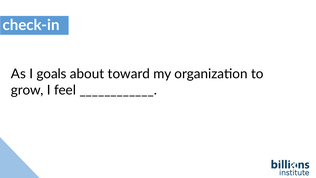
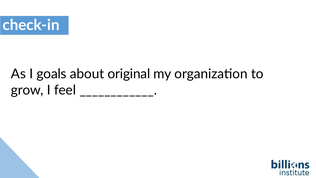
toward: toward -> original (129, 74)
